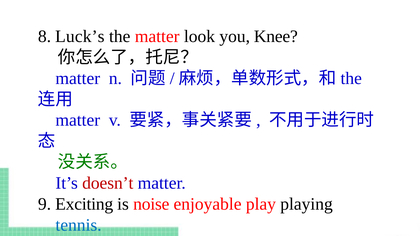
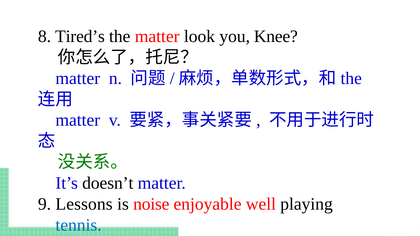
Luck’s: Luck’s -> Tired’s (80, 36)
doesn’t colour: red -> black (108, 183)
Exciting: Exciting -> Lessons (84, 204)
play: play -> well (261, 204)
